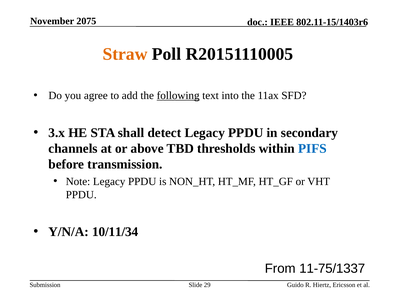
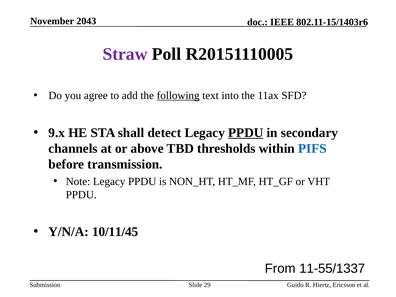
2075: 2075 -> 2043 (86, 21)
Straw colour: orange -> purple (125, 54)
3.x: 3.x -> 9.x (57, 133)
PPDU underline: none -> present (246, 133)
10/11/34: 10/11/34 -> 10/11/45 (115, 232)
11-75/1337: 11-75/1337 -> 11-55/1337 (332, 268)
